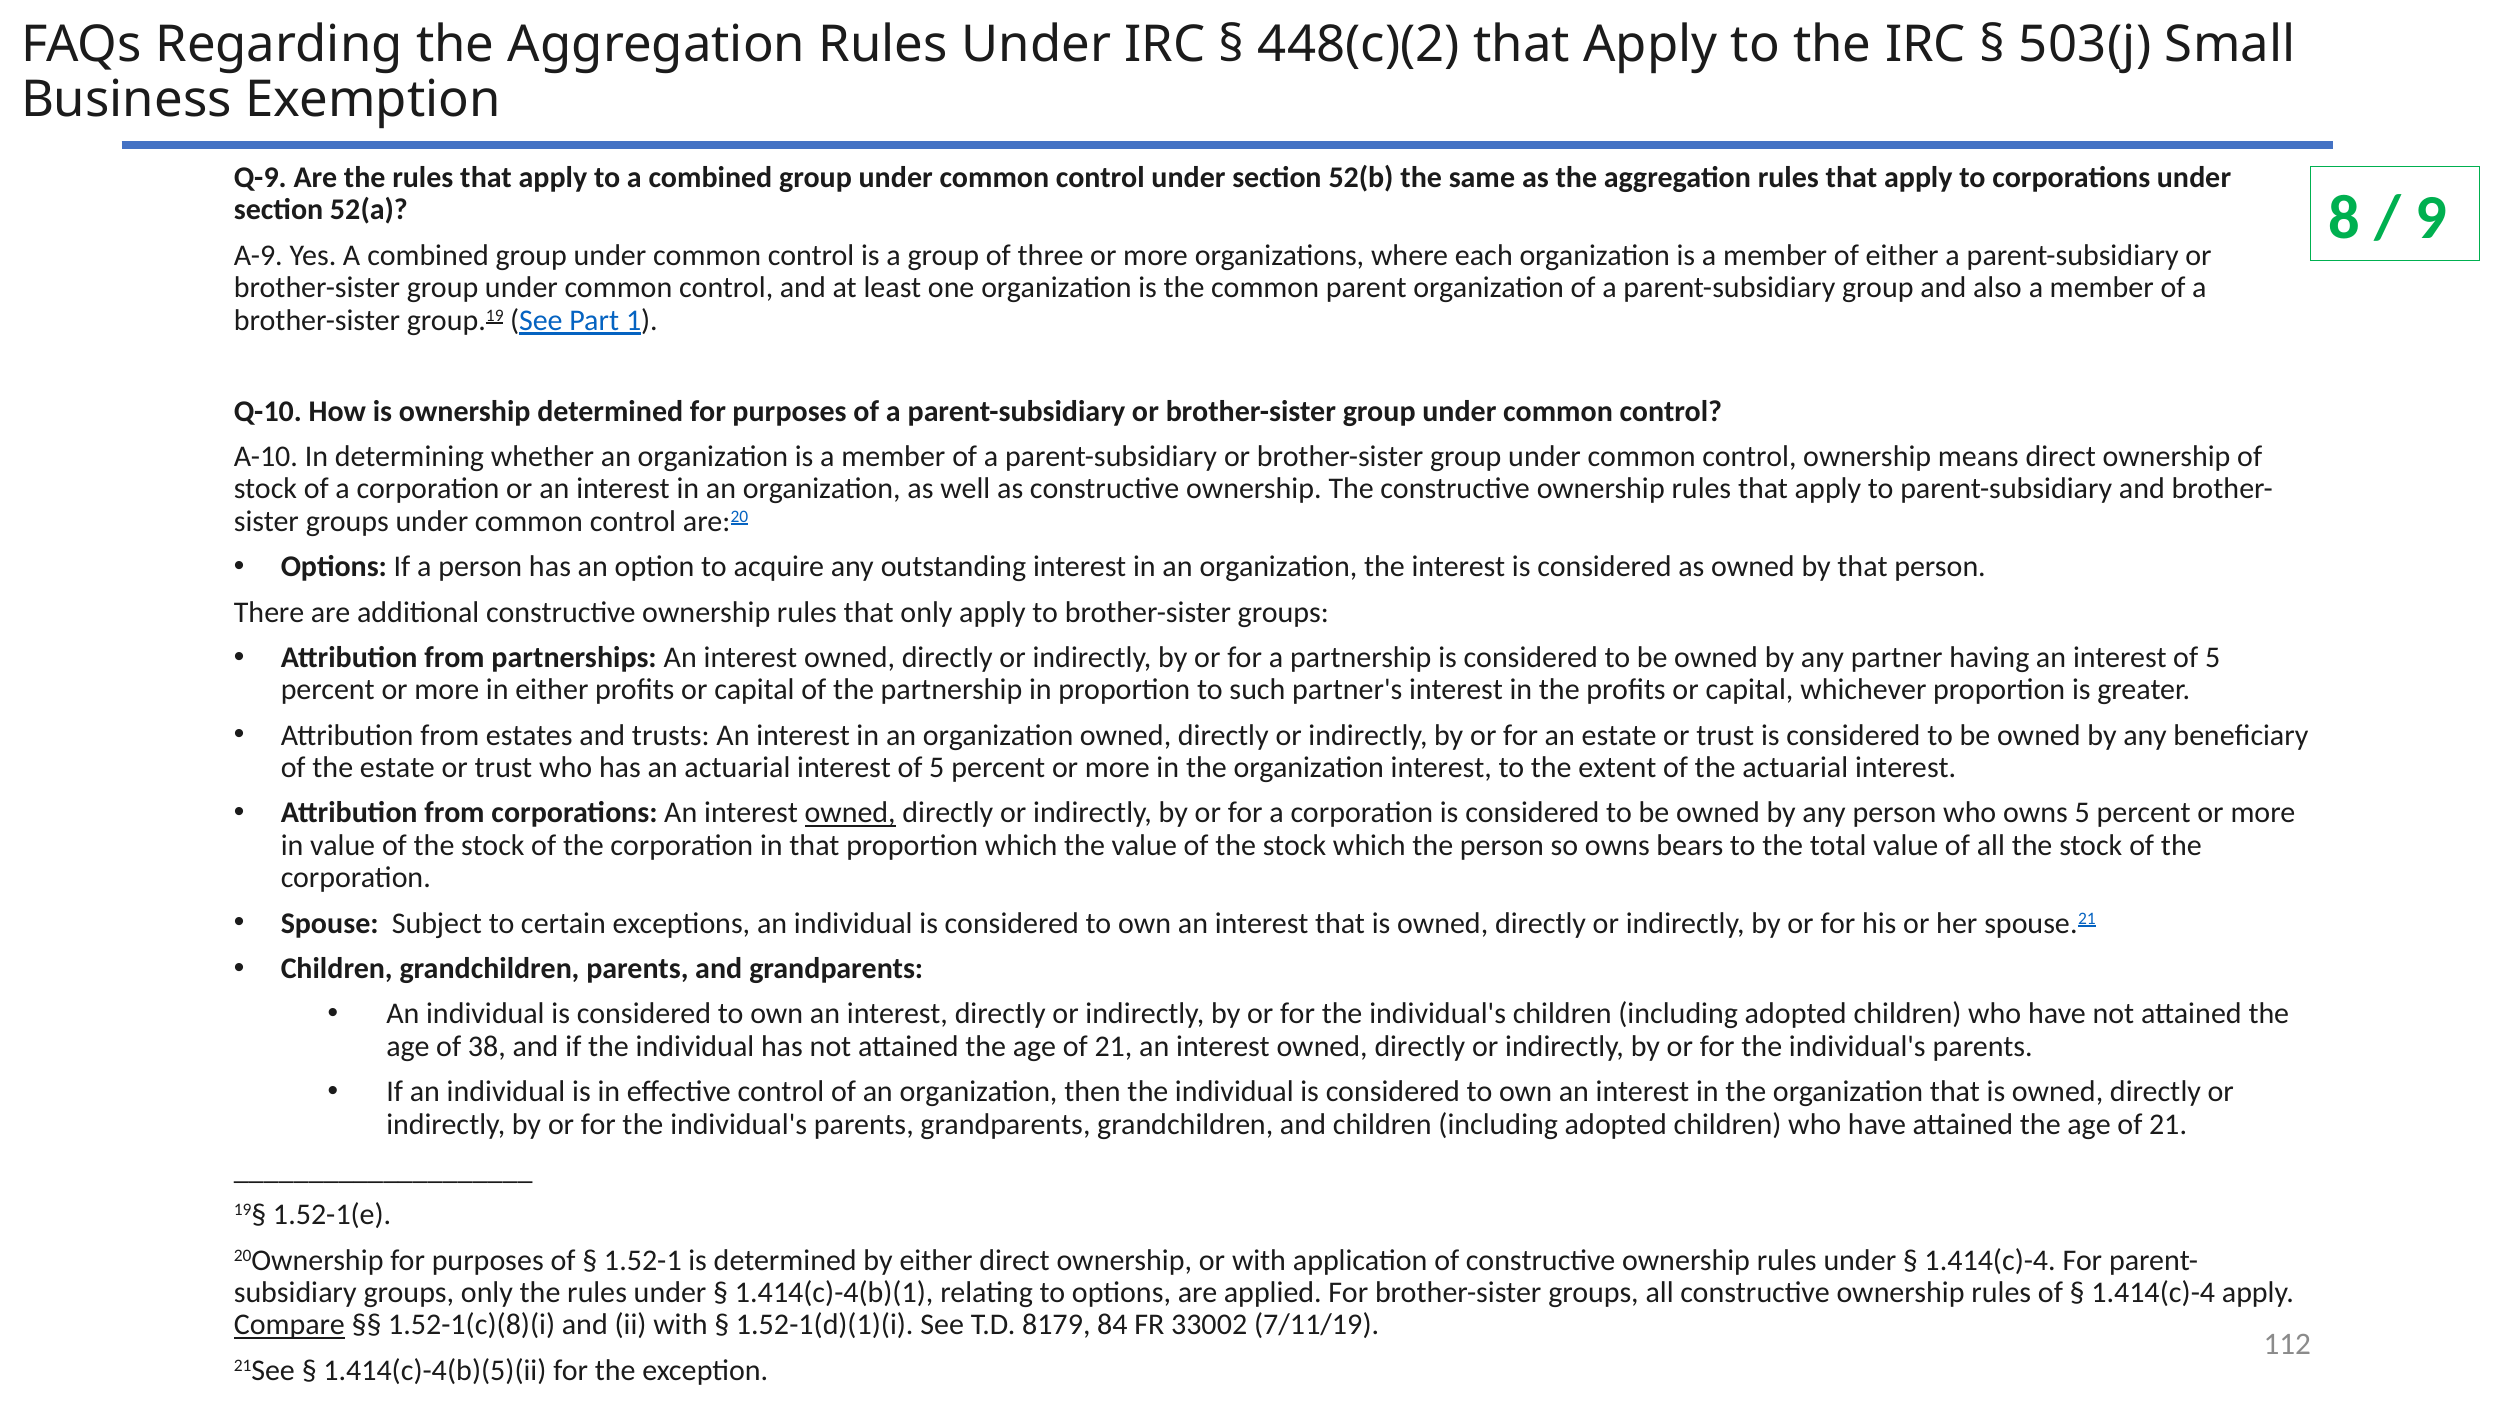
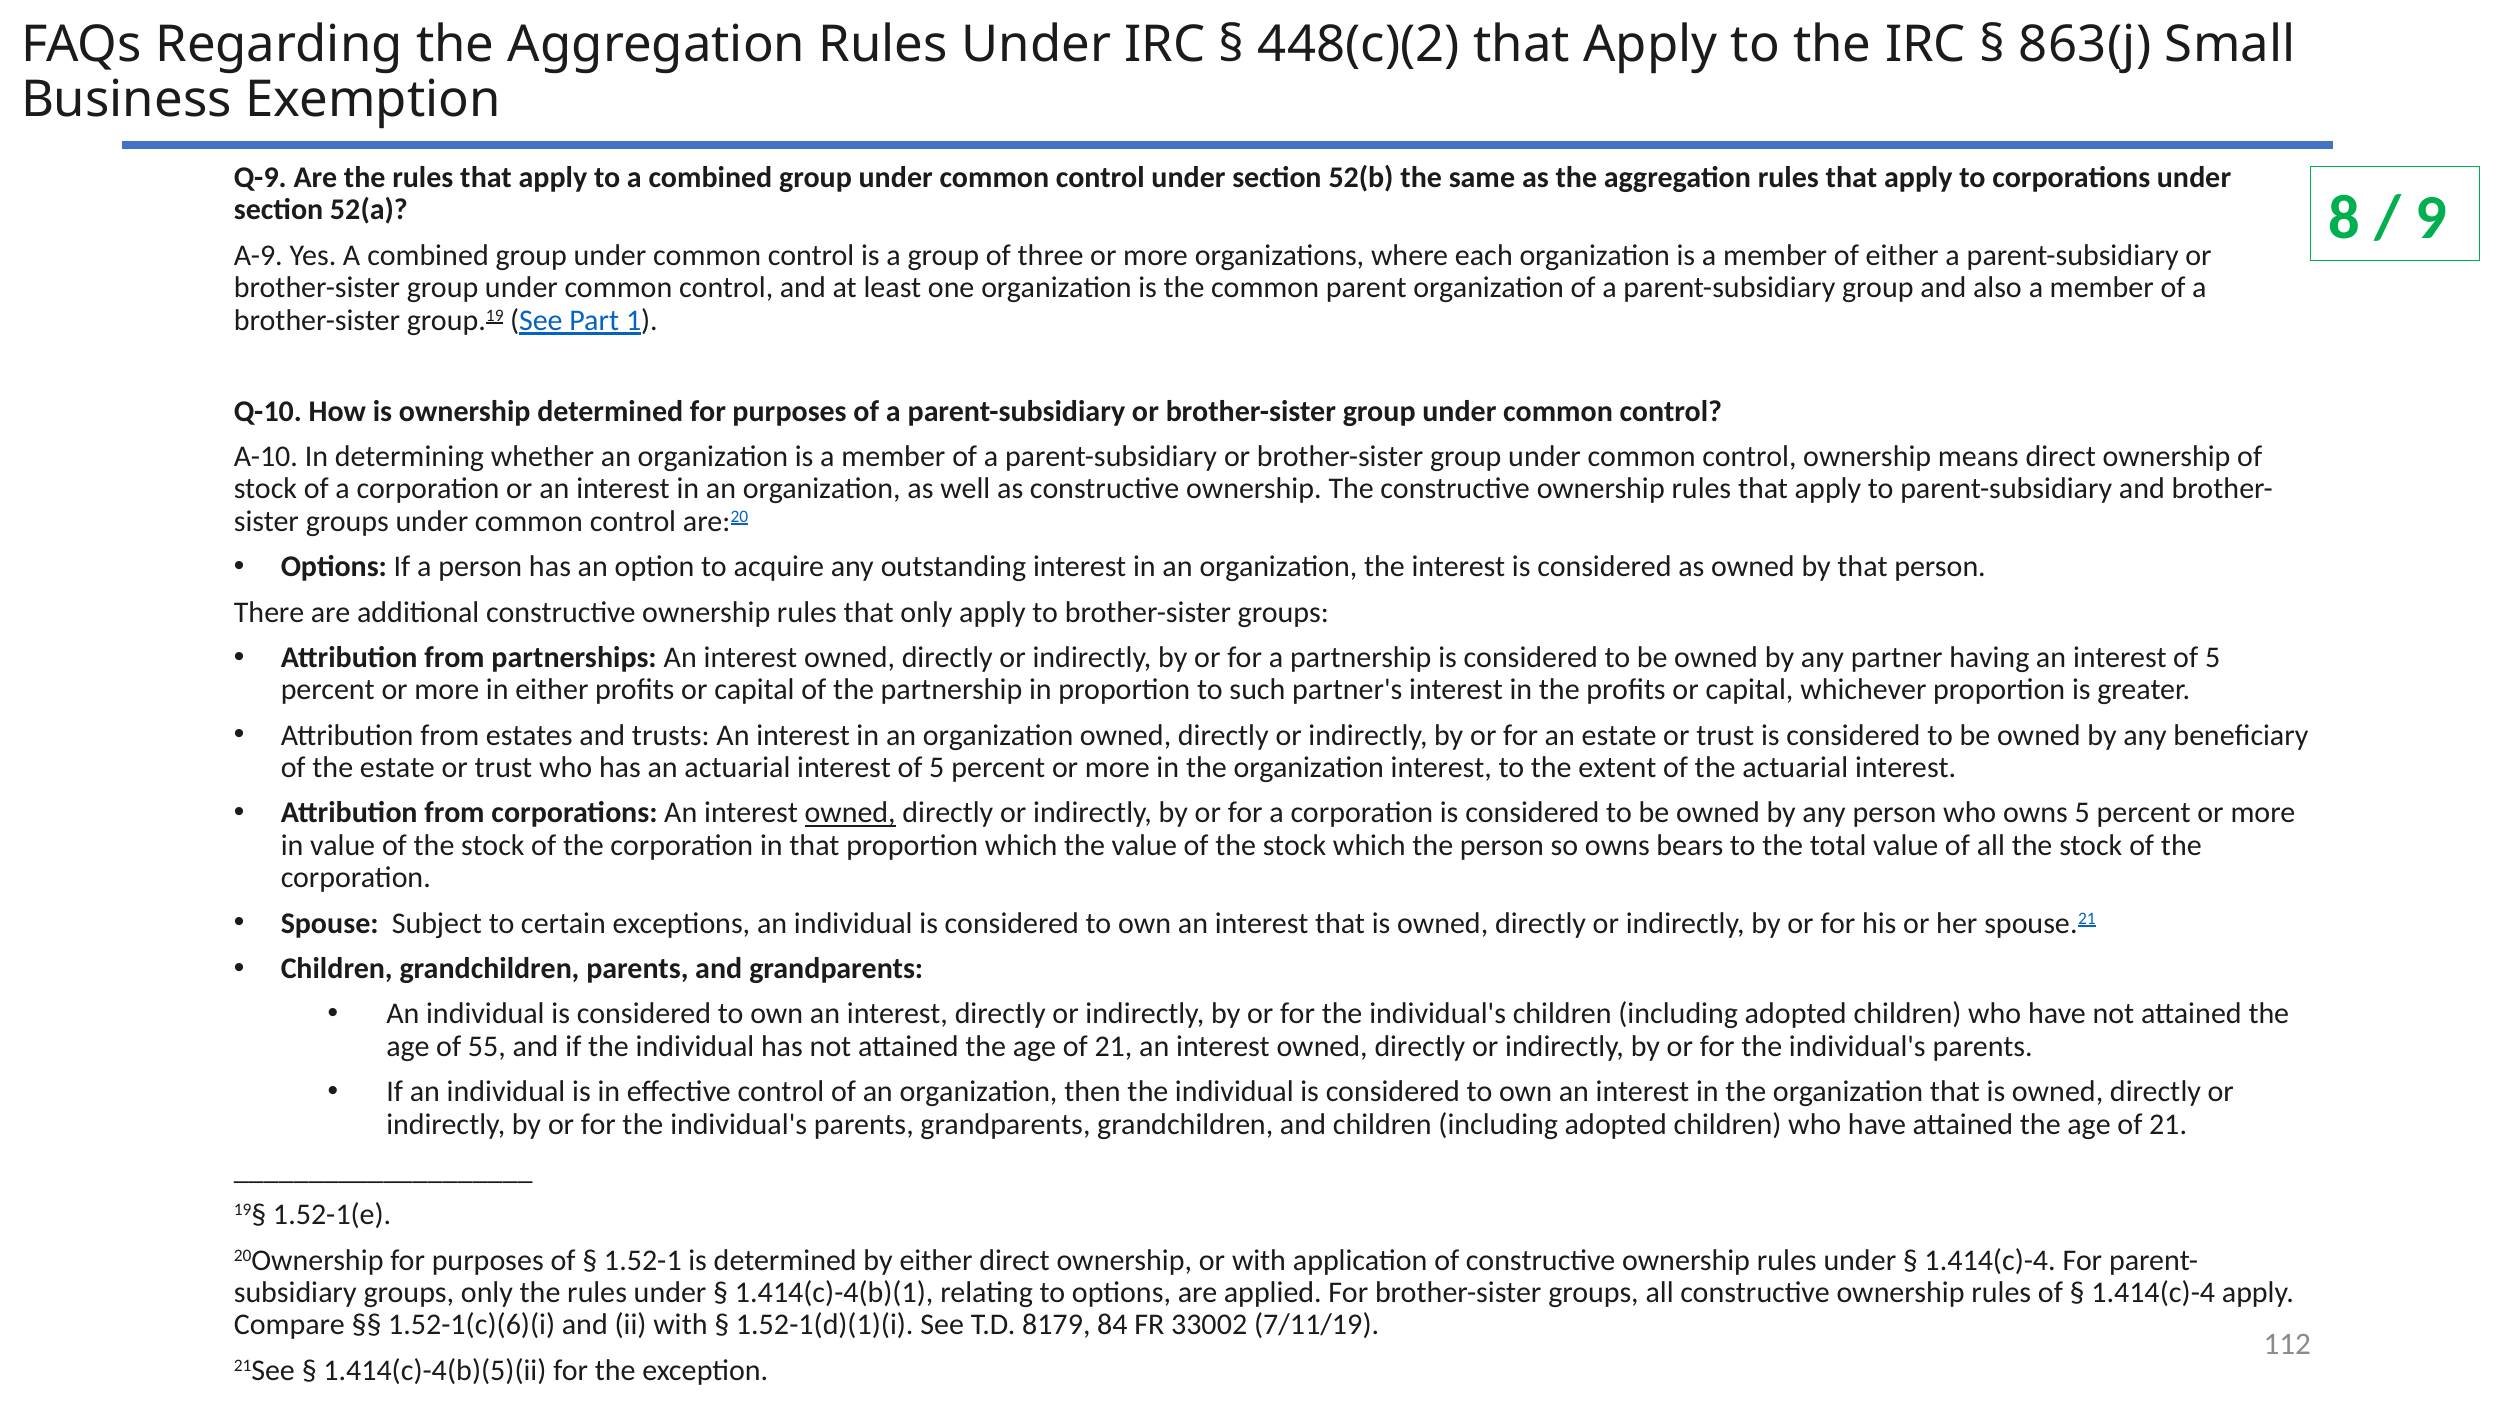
503(j: 503(j -> 863(j (2085, 45)
38: 38 -> 55 (487, 1046)
Compare underline: present -> none (289, 1324)
1.52-1(c)(8)(i: 1.52-1(c)(8)(i -> 1.52-1(c)(6)(i (472, 1324)
